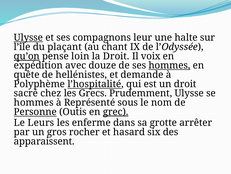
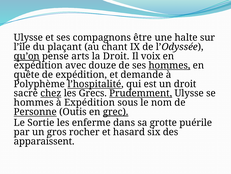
Ulysse underline: present -> none (28, 37)
leur: leur -> être (143, 37)
loin: loin -> arts (80, 56)
de hellénistes: hellénistes -> expédition (81, 74)
chez underline: none -> present (51, 93)
Prudemment underline: none -> present (141, 93)
à Représenté: Représenté -> Expédition (90, 102)
Leurs: Leurs -> Sortie (41, 122)
arrêter: arrêter -> puérile (196, 122)
